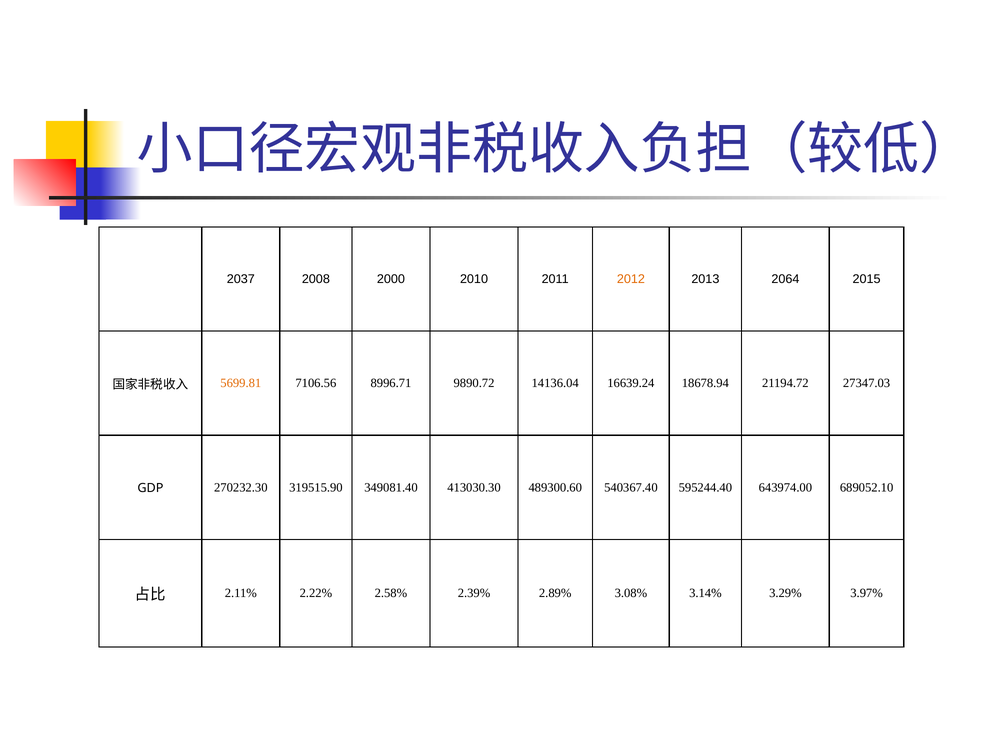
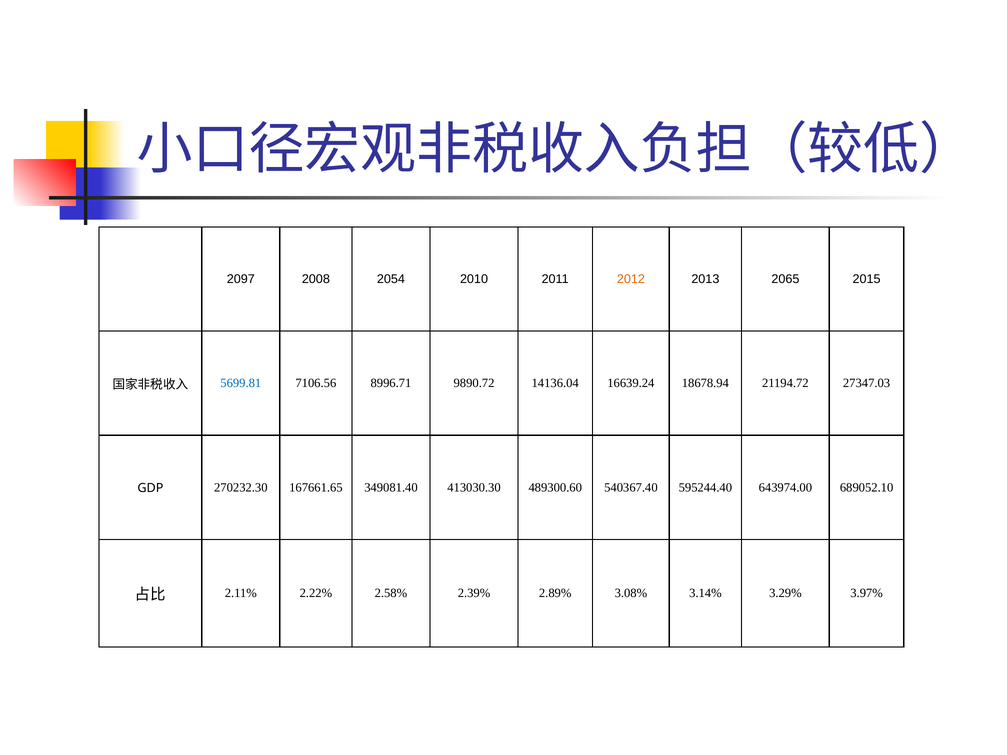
2037: 2037 -> 2097 (241, 279)
2000: 2000 -> 2054 (391, 279)
2064: 2064 -> 2065 (785, 279)
5699.81 colour: orange -> blue (241, 383)
319515.90: 319515.90 -> 167661.65 (316, 488)
